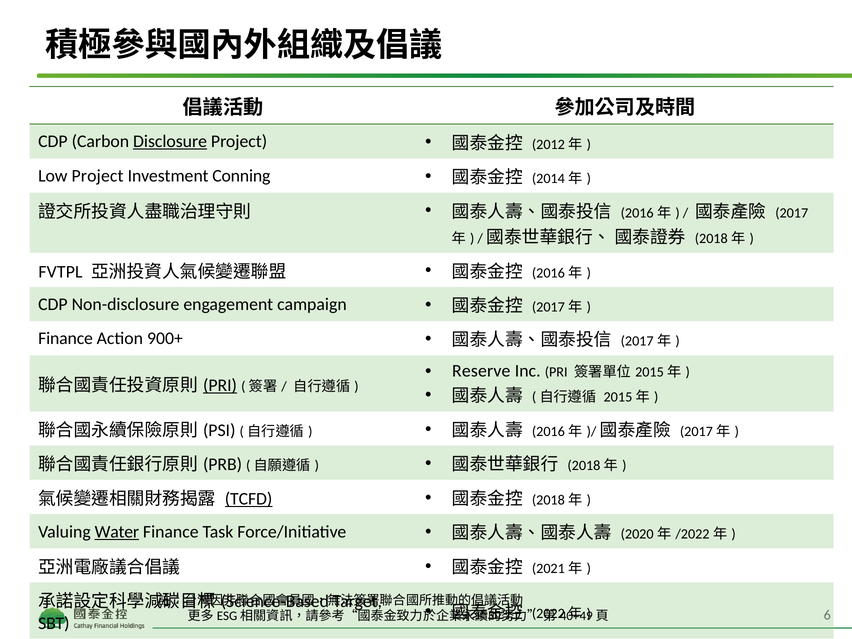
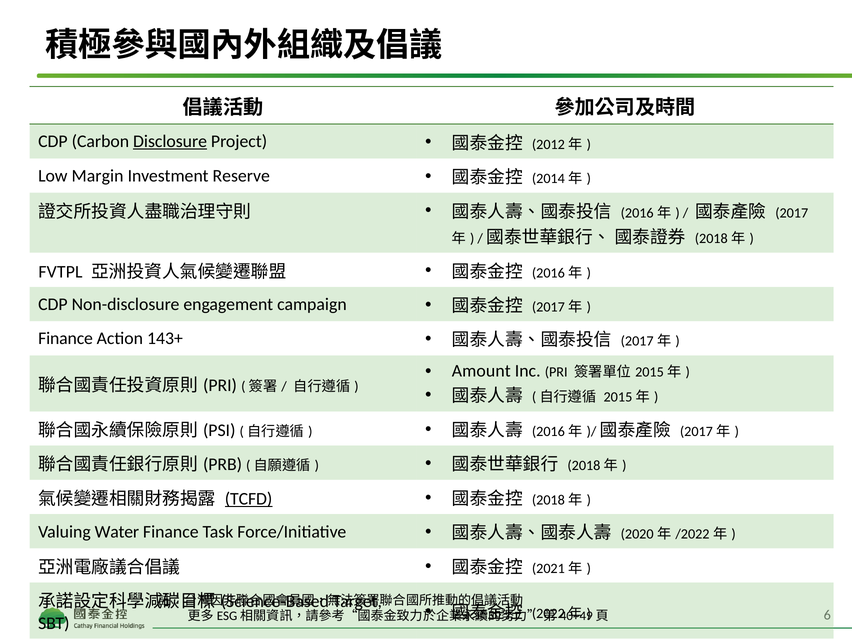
Low Project: Project -> Margin (98, 176)
Conning: Conning -> Reserve (241, 176)
900+: 900+ -> 143+ (165, 338)
Reserve: Reserve -> Amount (481, 371)
PRI underline: present -> none (220, 385)
Water underline: present -> none (117, 532)
